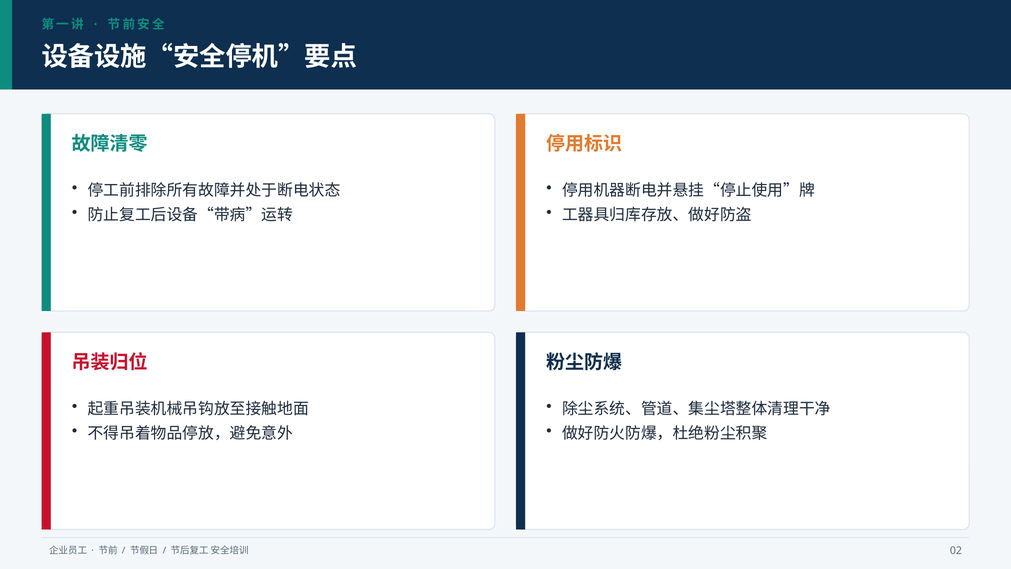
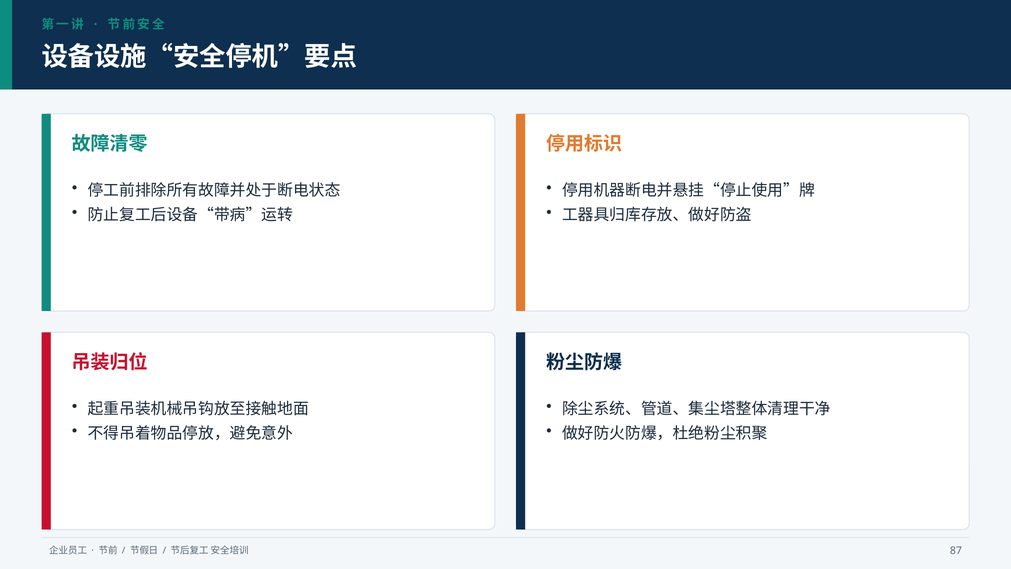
02: 02 -> 87 (956, 550)
